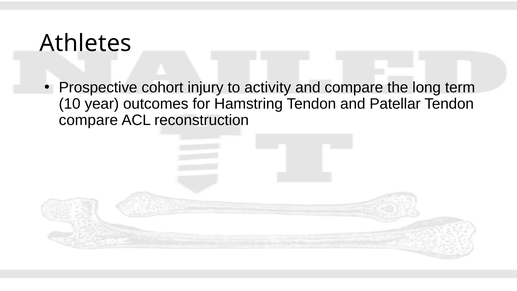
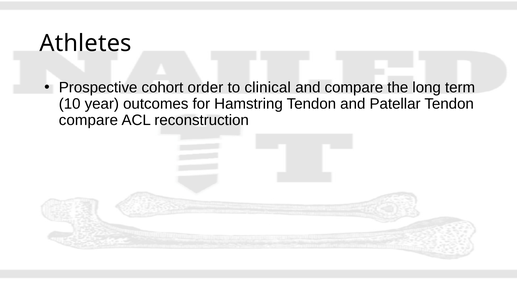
injury: injury -> order (205, 87)
activity: activity -> clinical (268, 87)
